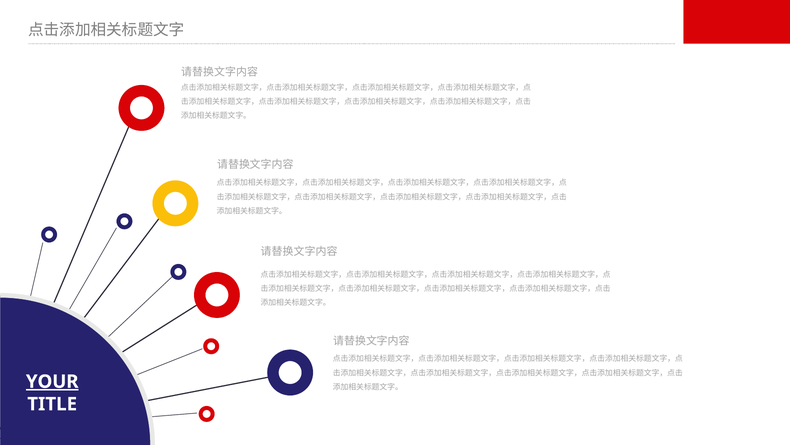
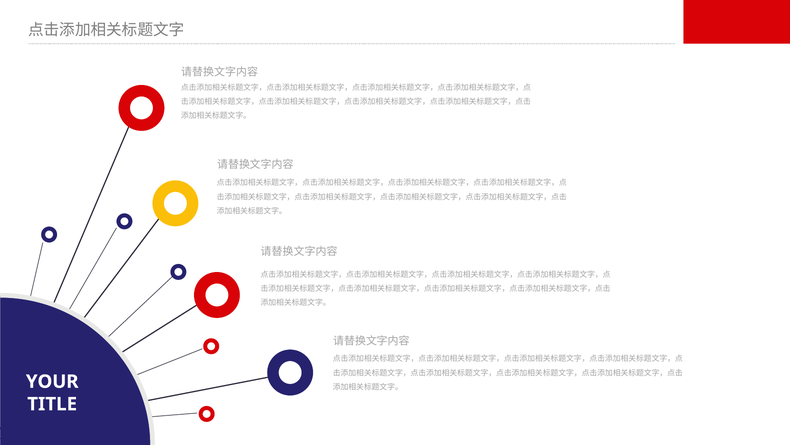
YOUR underline: present -> none (52, 381)
